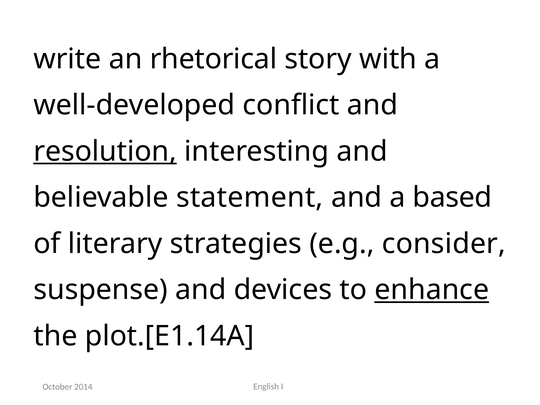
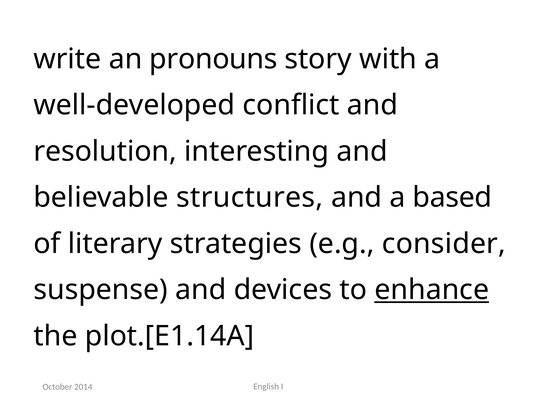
rhetorical: rhetorical -> pronouns (213, 59)
resolution underline: present -> none (105, 151)
statement: statement -> structures (250, 198)
